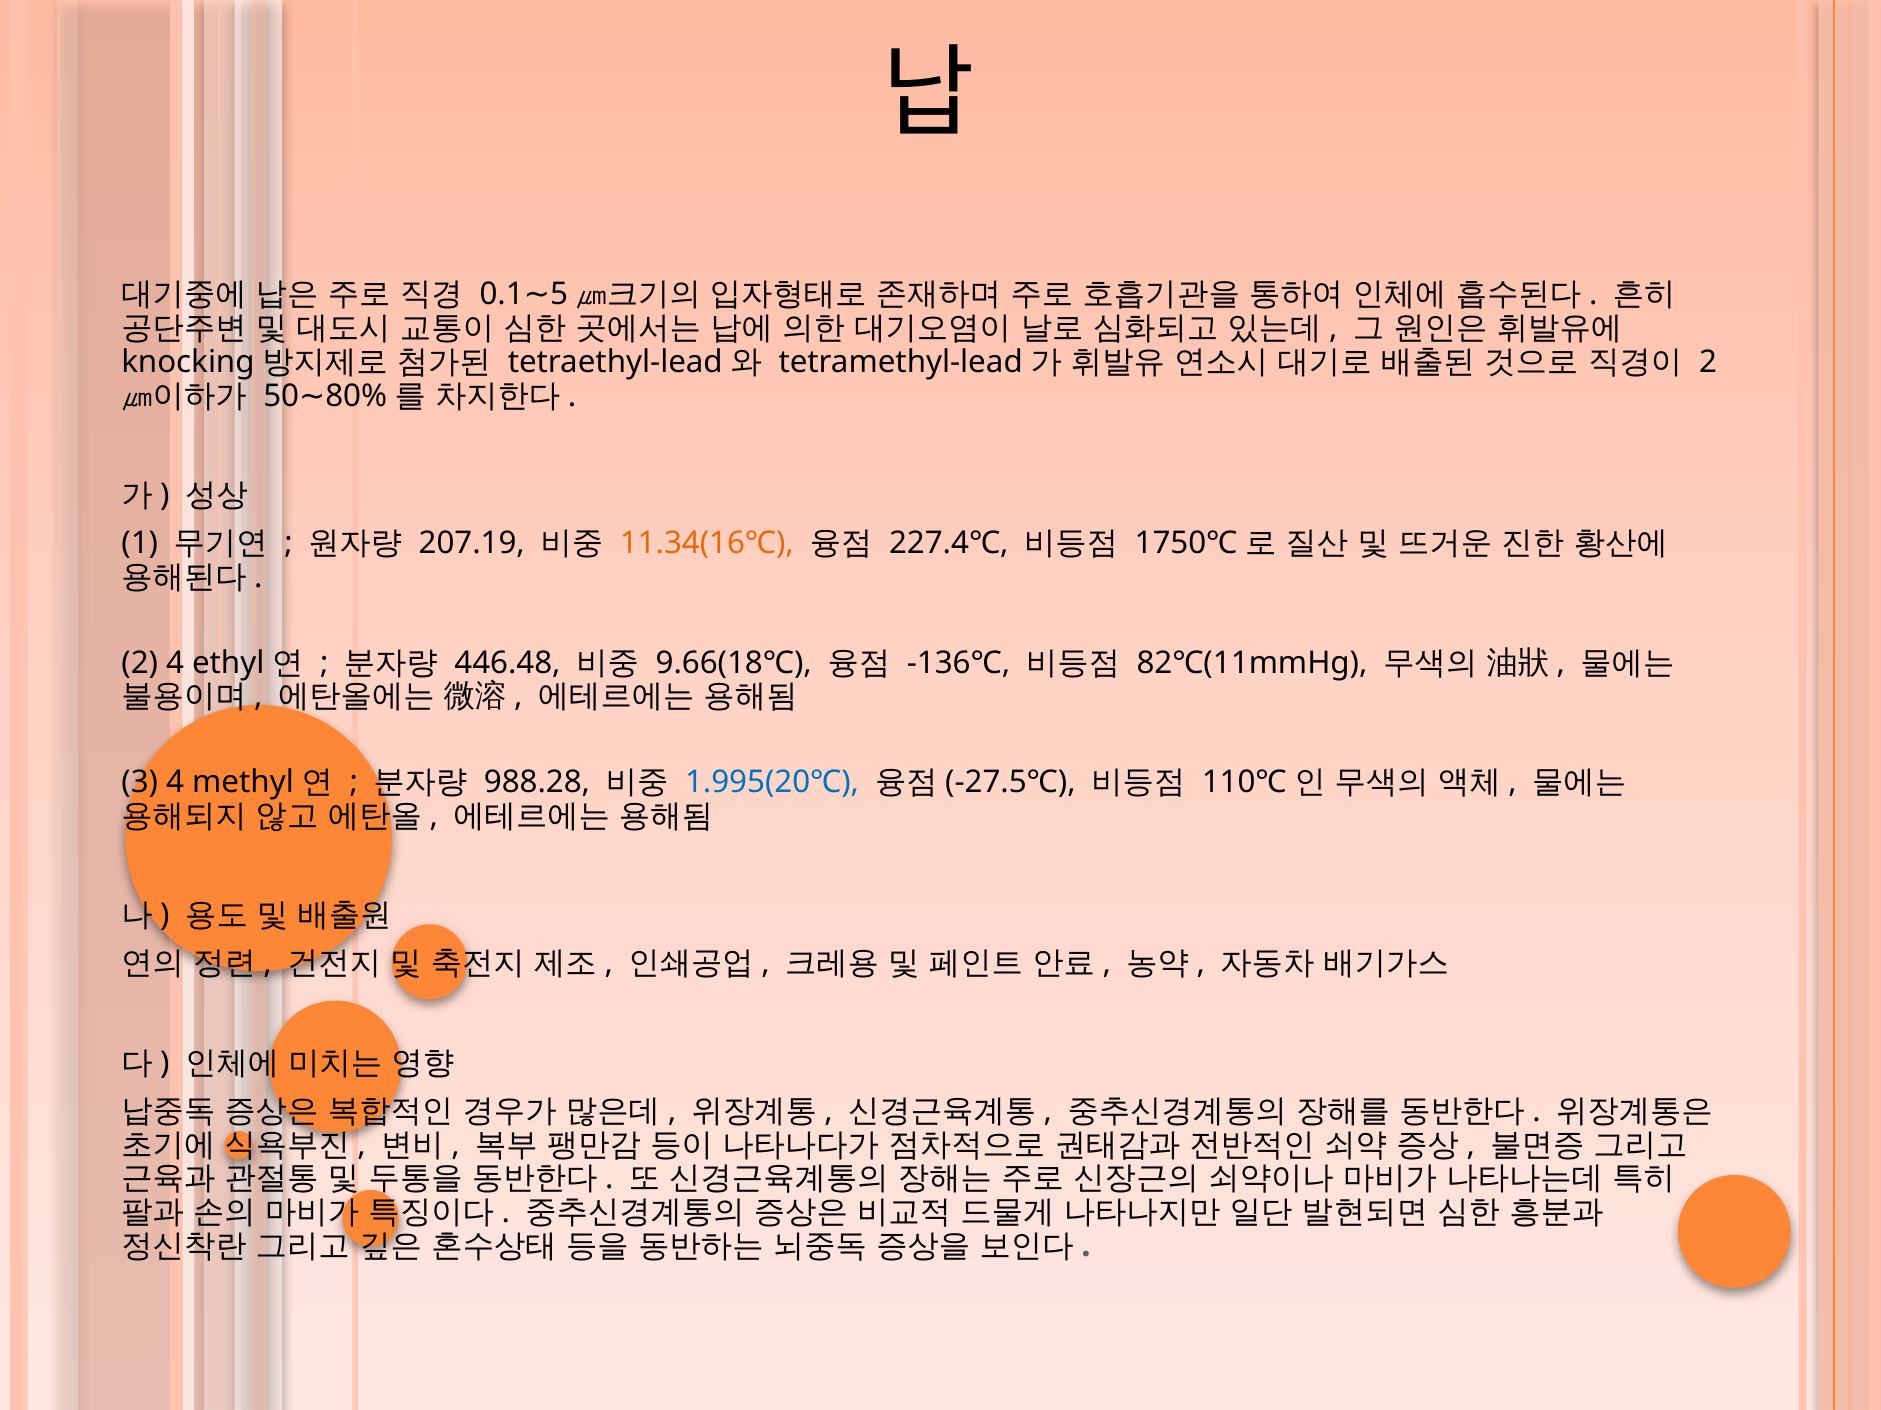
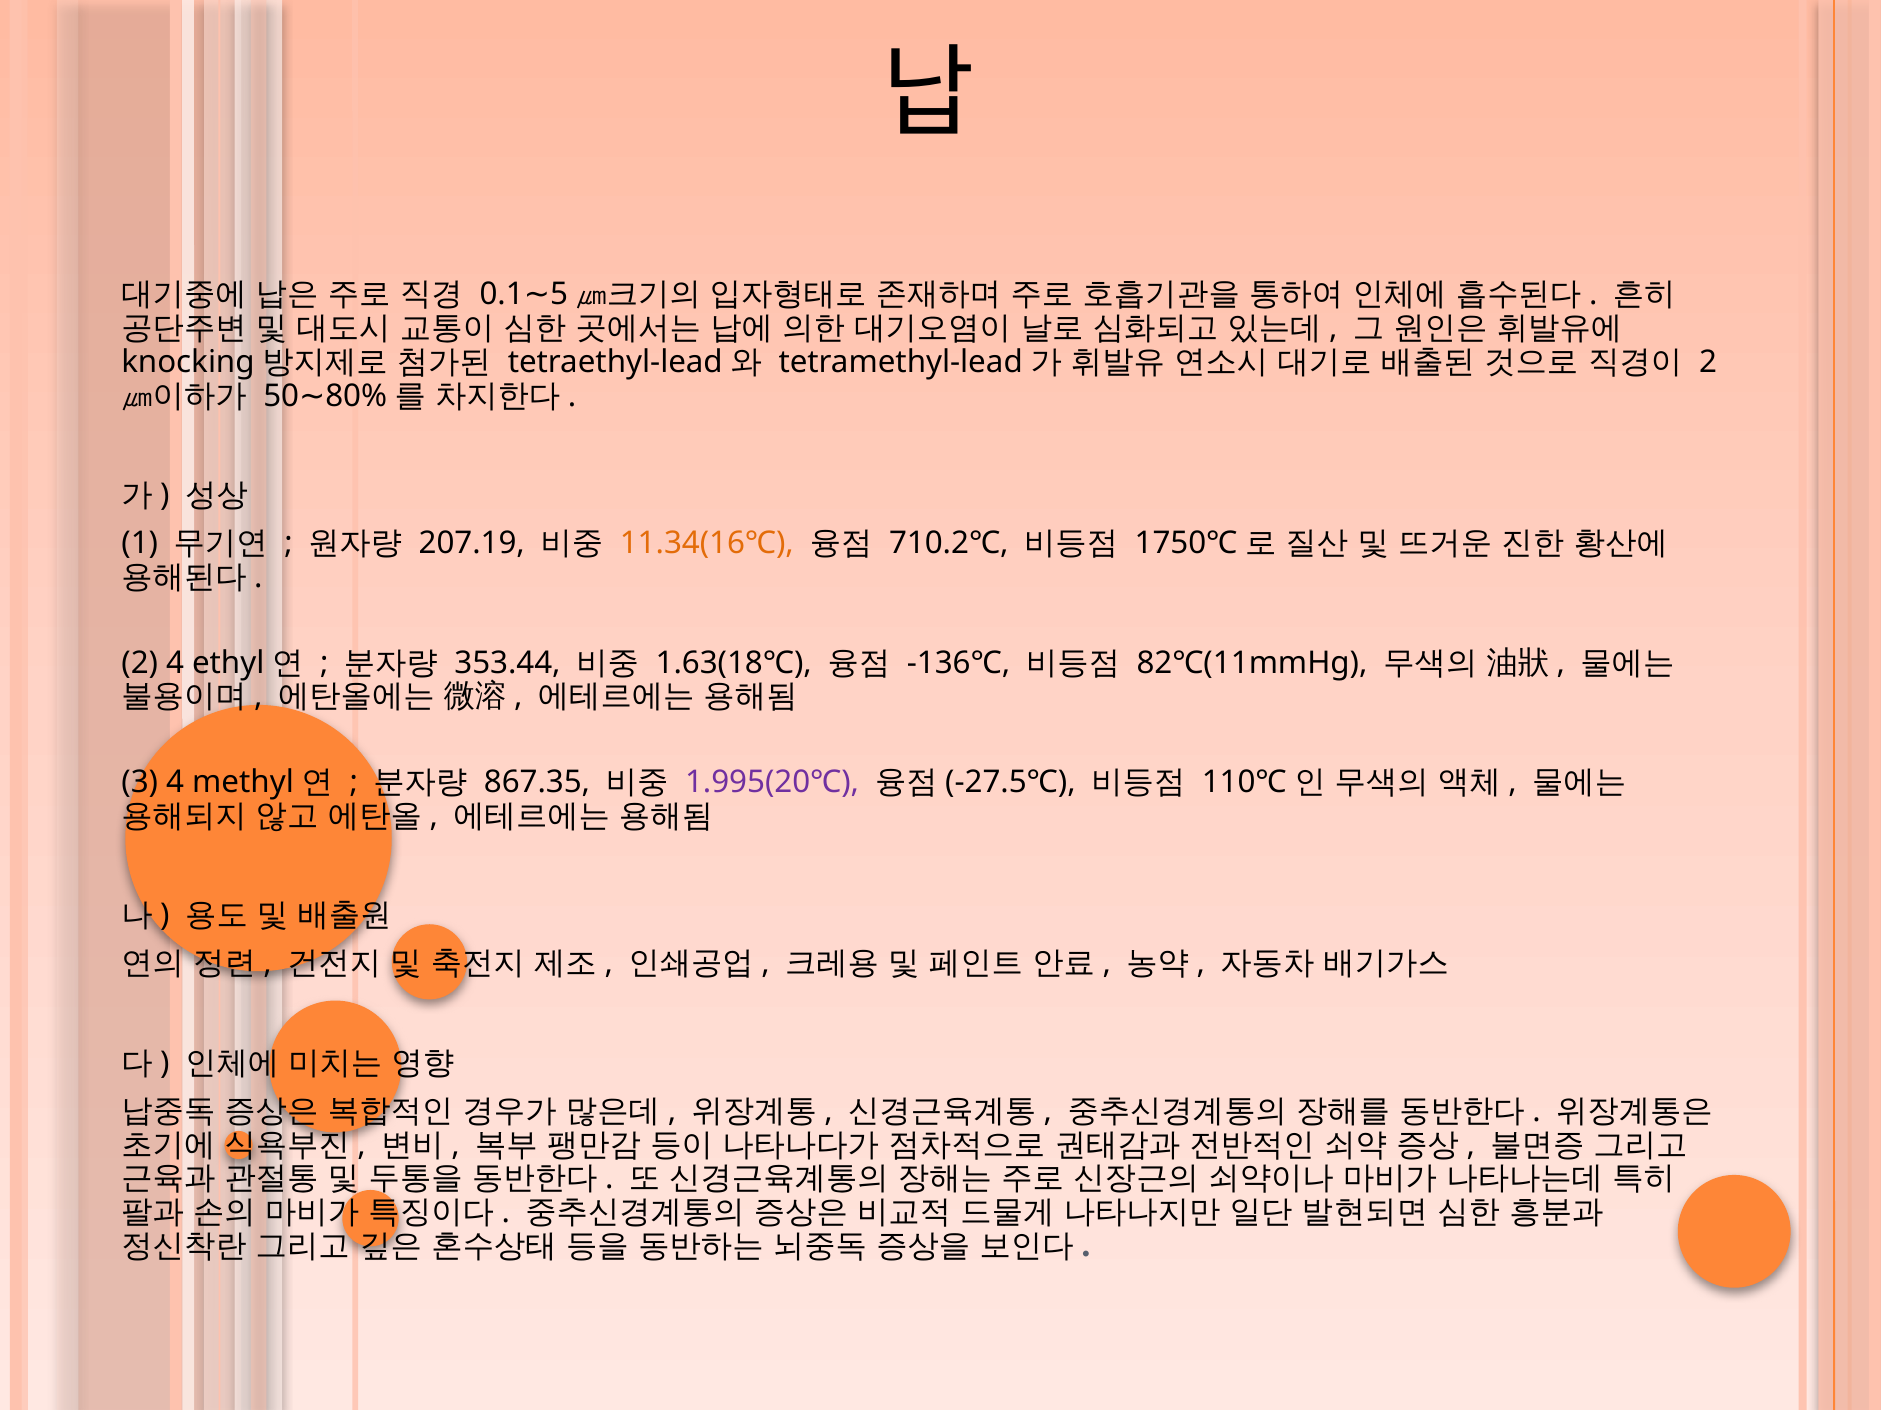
227.4℃: 227.4℃ -> 710.2℃ (949, 544)
446.48: 446.48 -> 353.44 (508, 663)
9.66(18℃: 9.66(18℃ -> 1.63(18℃ (734, 663)
988.28: 988.28 -> 867.35 (537, 783)
1.995(20℃ colour: blue -> purple (772, 783)
